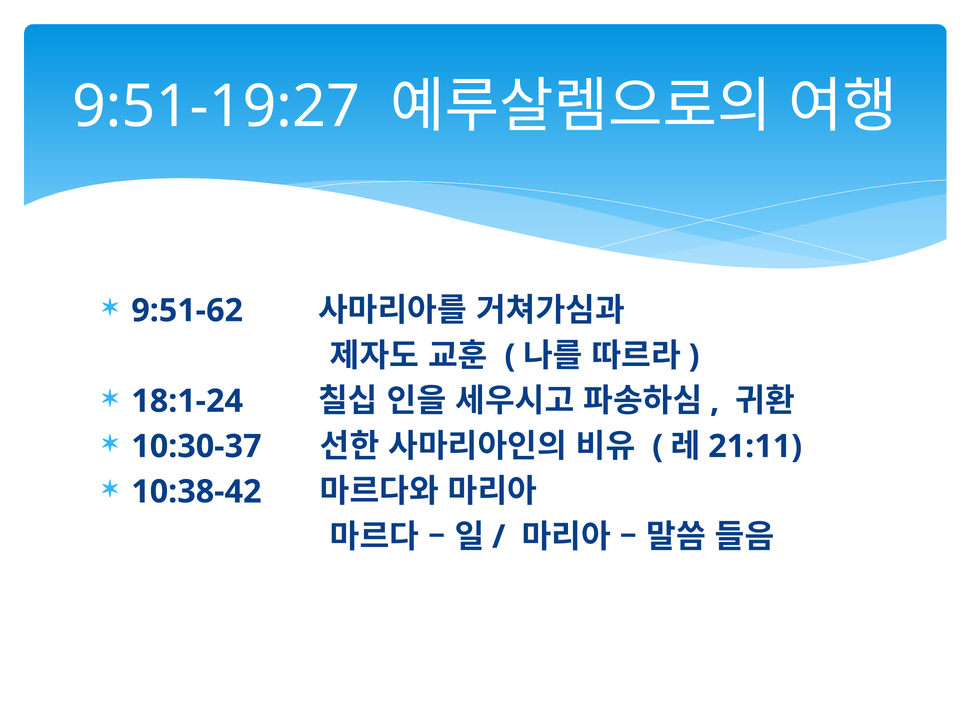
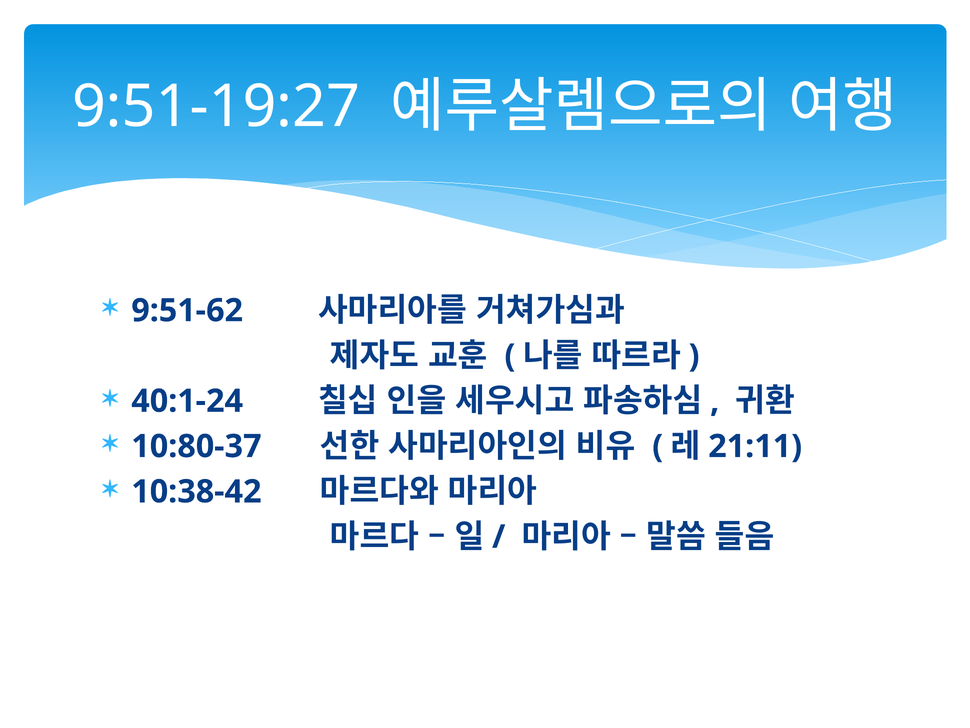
18:1-24: 18:1-24 -> 40:1-24 (187, 401)
10:30-37: 10:30-37 -> 10:80-37 (196, 446)
